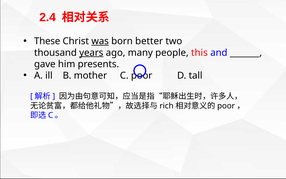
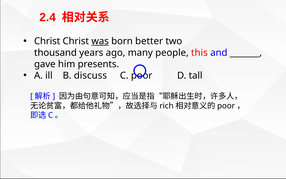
These: These -> Christ (47, 41)
years underline: present -> none (91, 53)
mother: mother -> discuss (90, 75)
